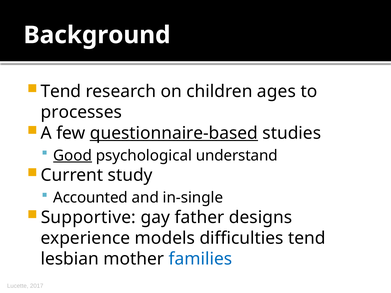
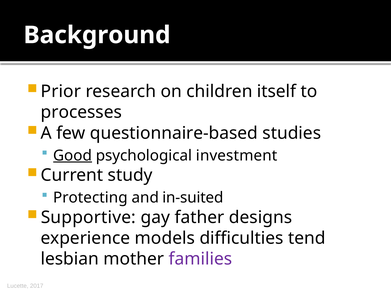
Tend: Tend -> Prior (61, 91)
ages: ages -> itself (277, 91)
questionnaire-based underline: present -> none (174, 133)
understand: understand -> investment (237, 156)
Accounted: Accounted -> Protecting (90, 198)
in-single: in-single -> in-suited (193, 198)
families colour: blue -> purple (200, 259)
